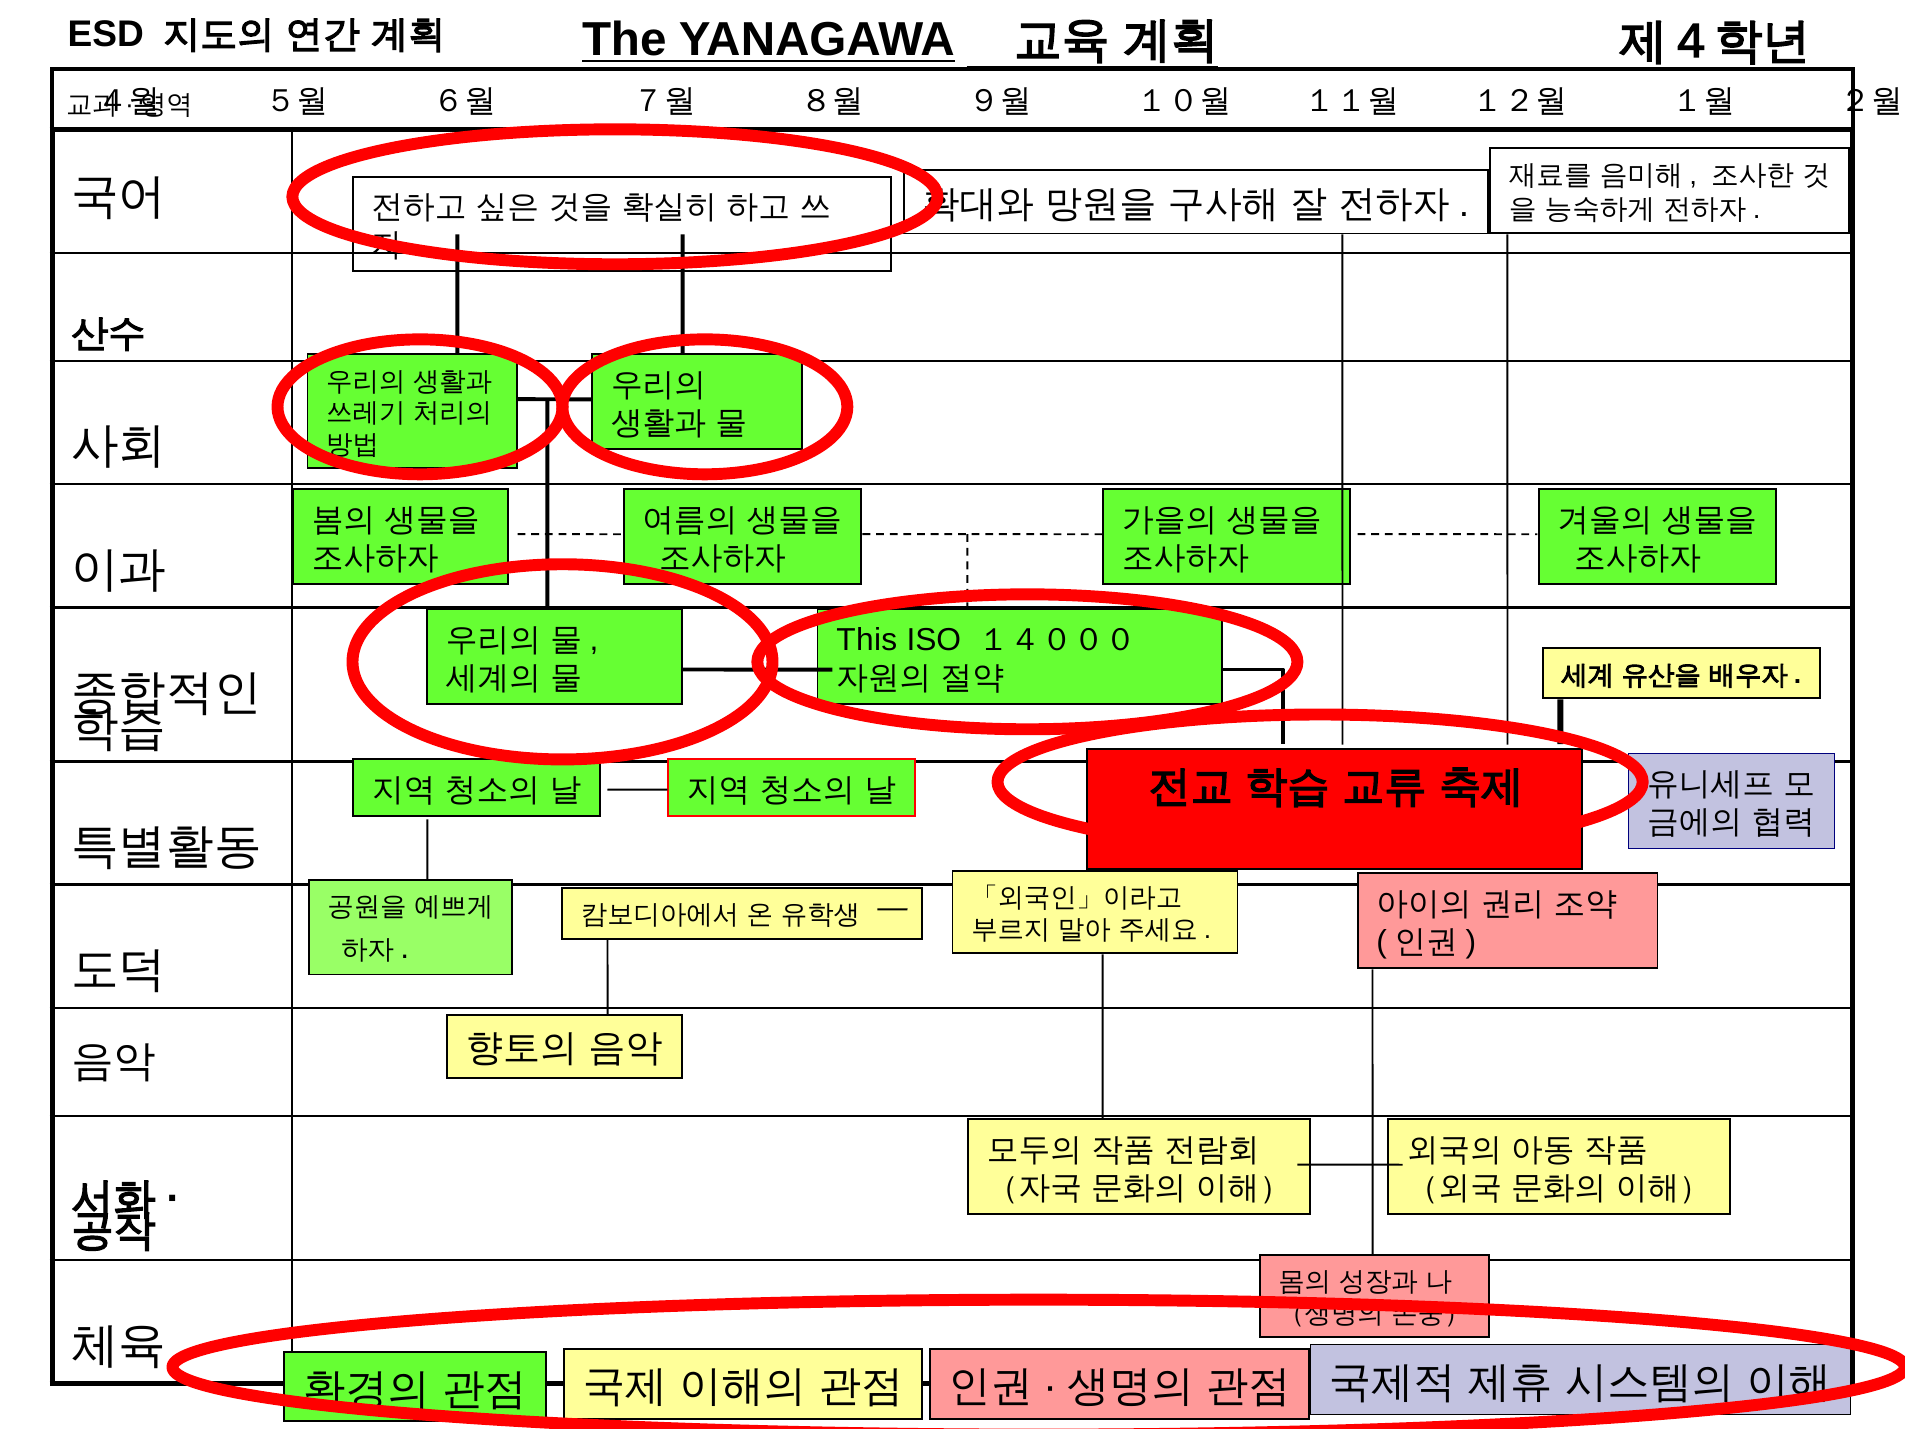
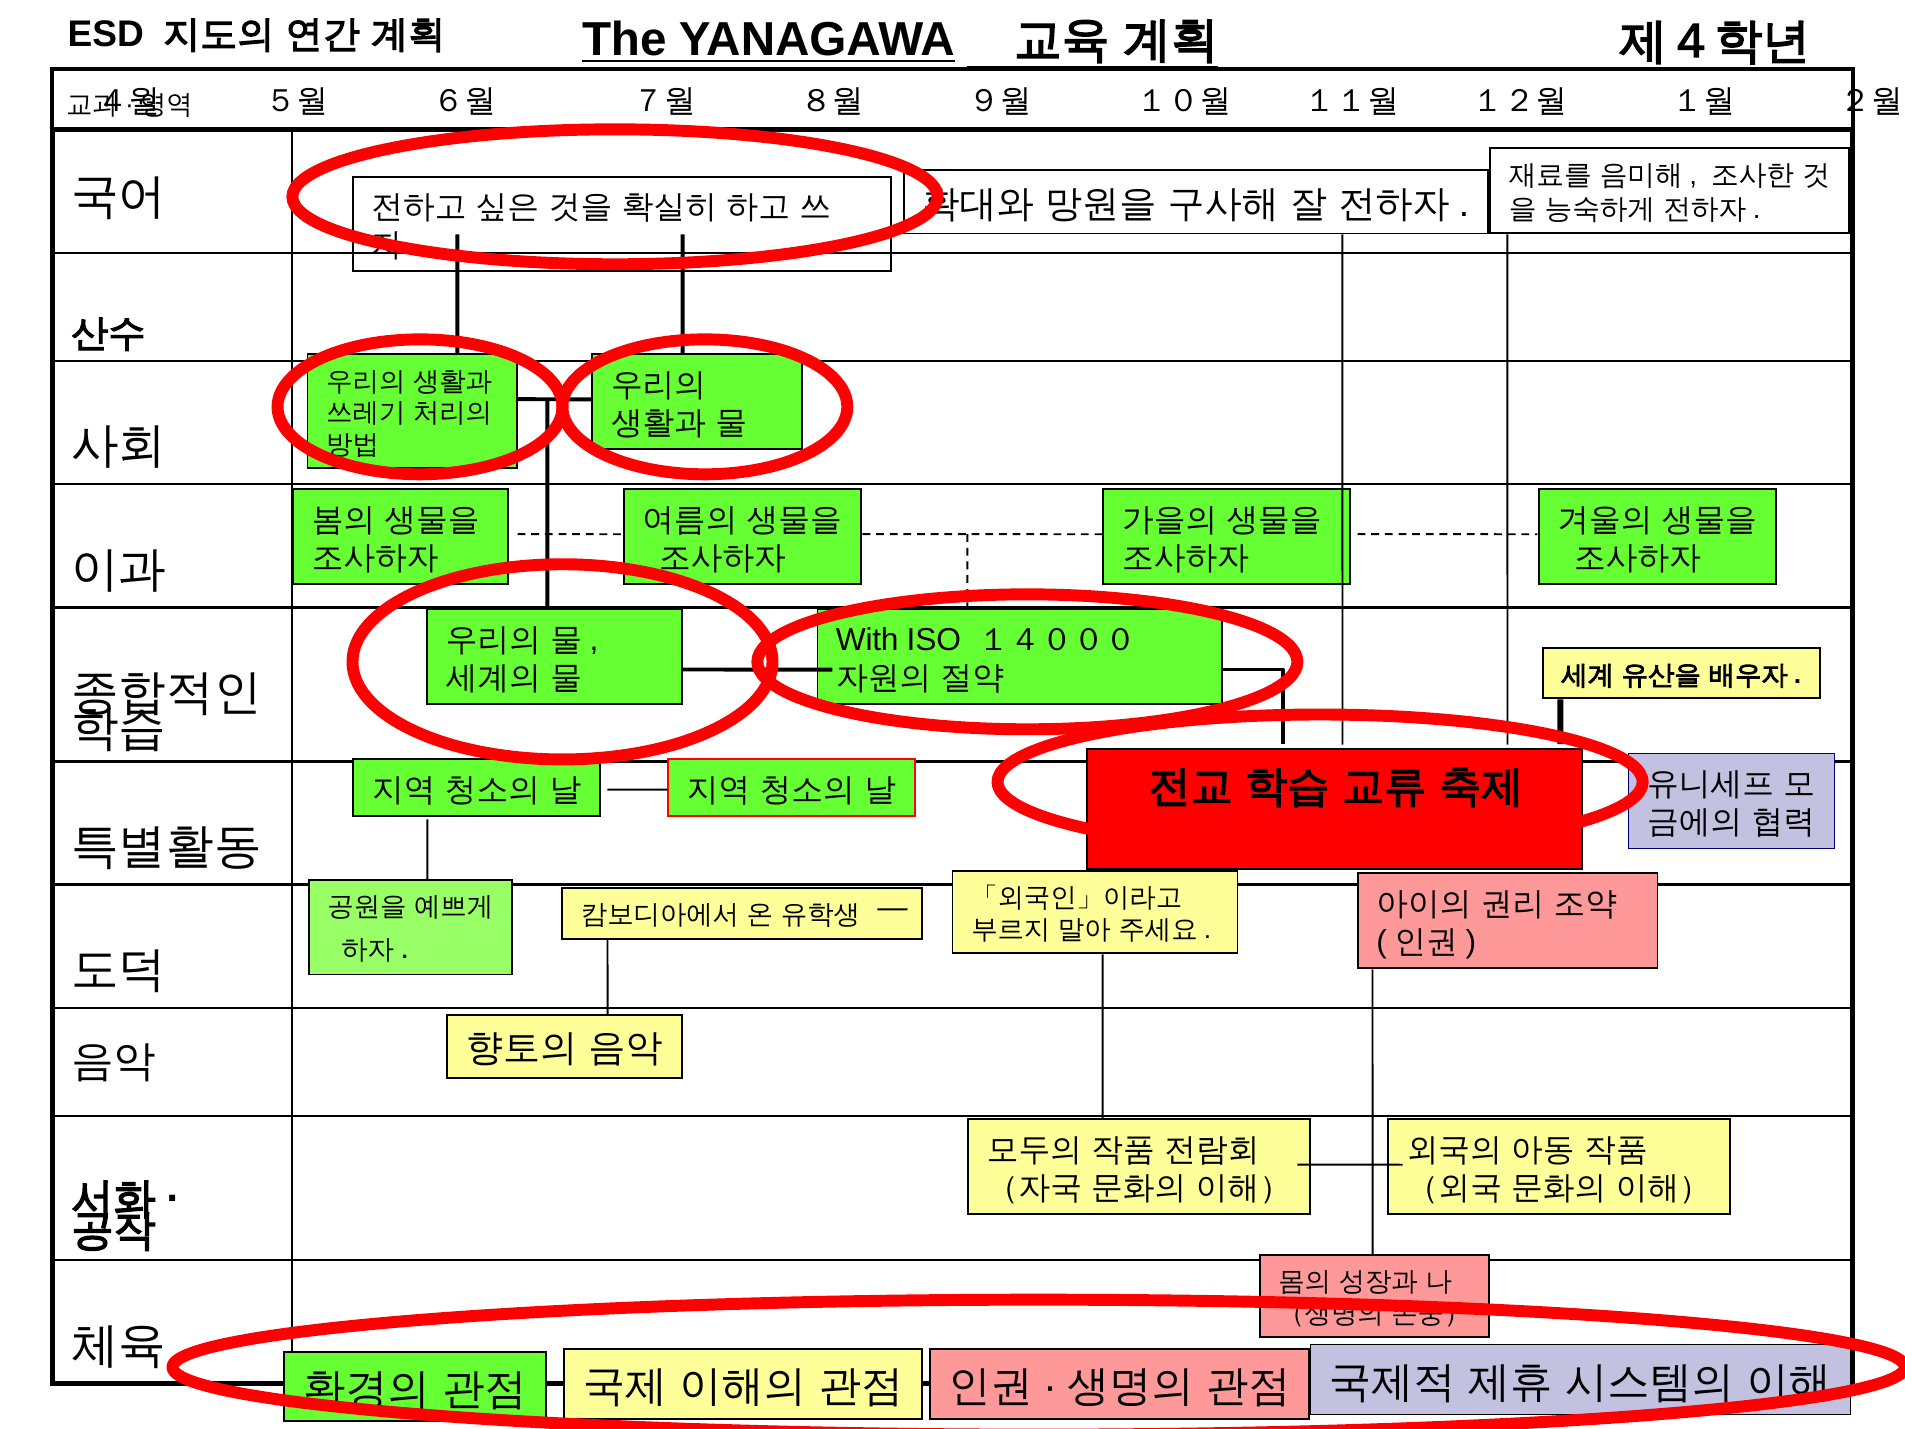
This: This -> With (867, 640)
